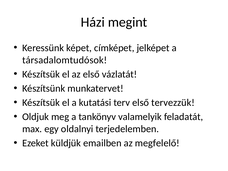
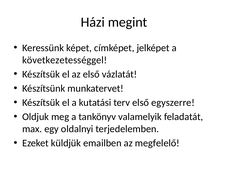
társadalomtudósok: társadalomtudósok -> következetességgel (65, 60)
tervezzük: tervezzük -> egyszerre (173, 103)
